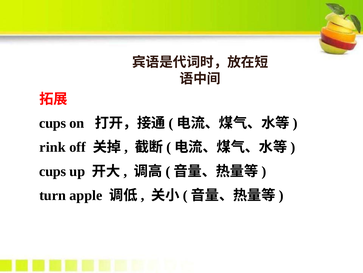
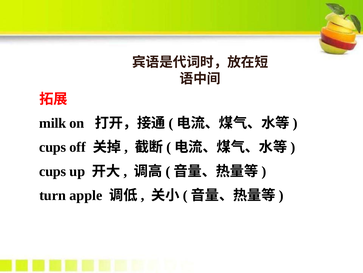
cups: cups -> milk (53, 123)
rink: rink -> cups (53, 147)
